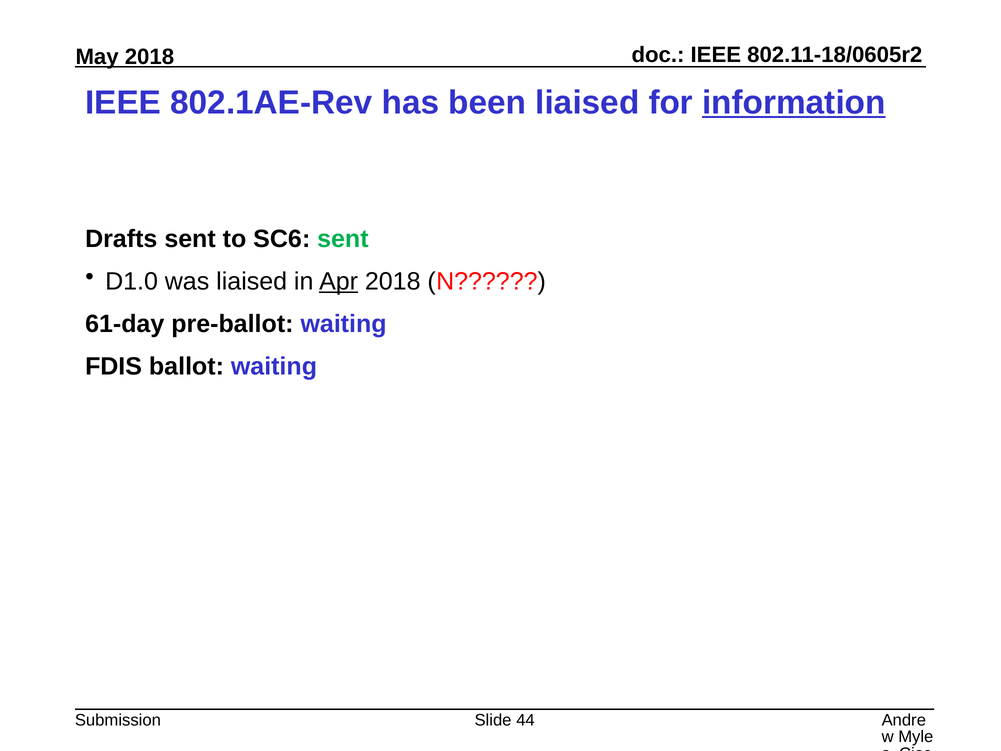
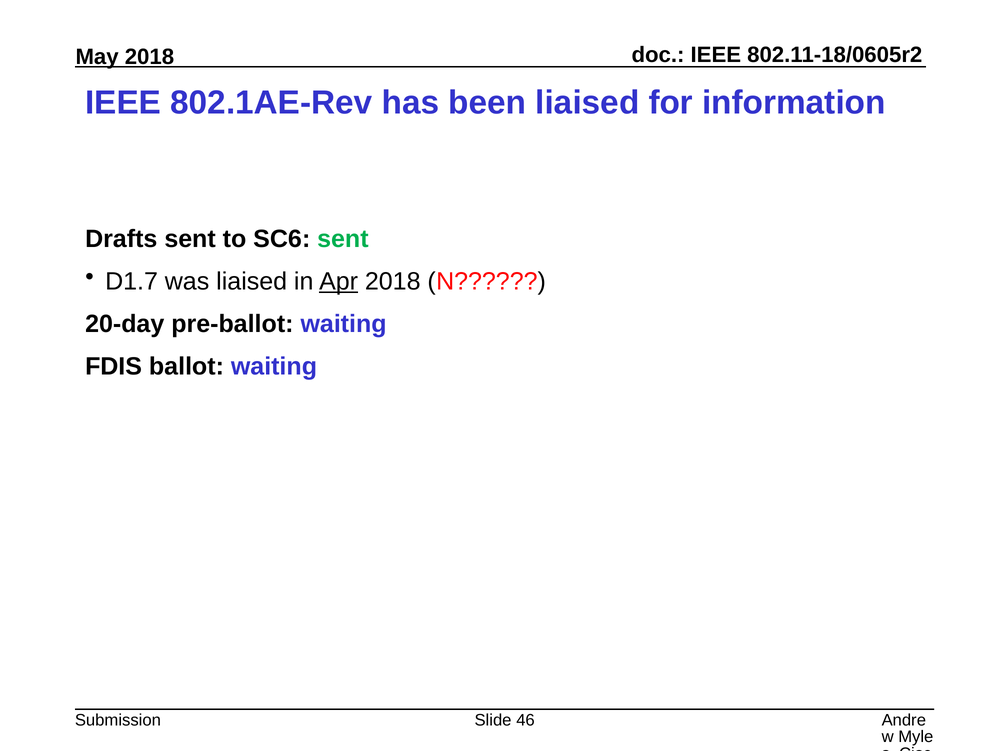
information underline: present -> none (794, 102)
D1.0: D1.0 -> D1.7 (132, 281)
61-day: 61-day -> 20-day (125, 324)
44: 44 -> 46 (526, 720)
